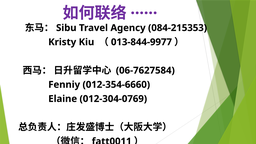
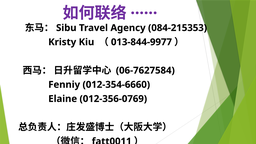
012-304-0769: 012-304-0769 -> 012-356-0769 (113, 99)
